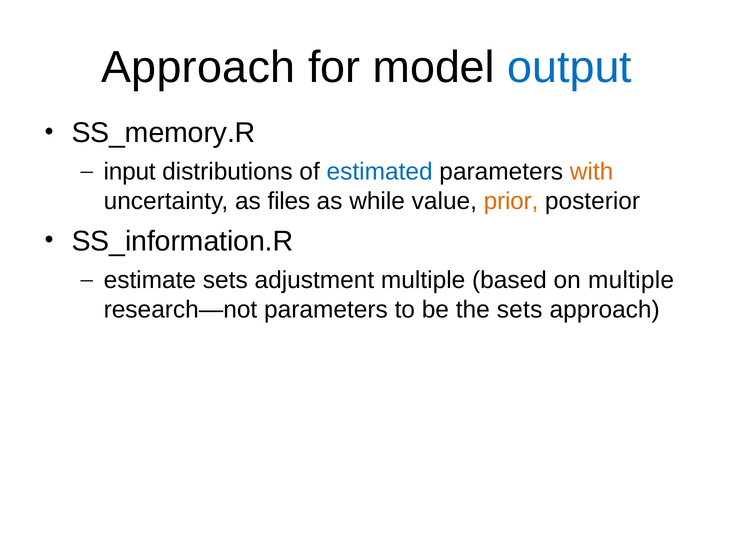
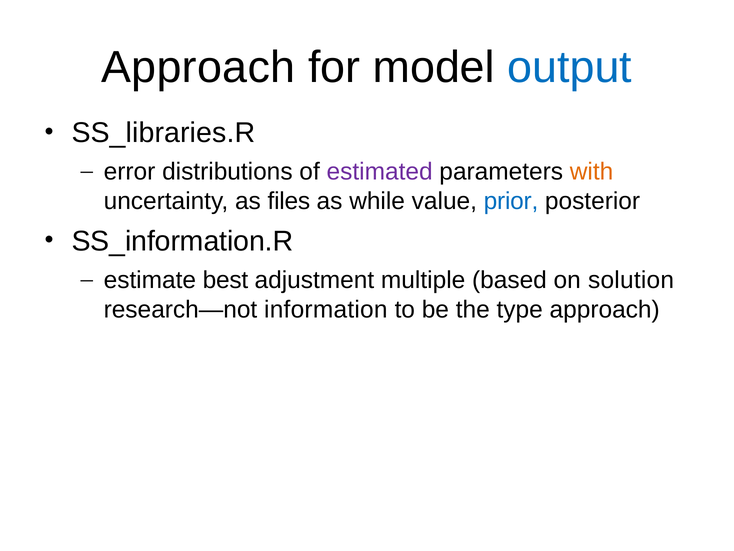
SS_memory.R: SS_memory.R -> SS_libraries.R (163, 133)
input: input -> error (129, 172)
estimated colour: blue -> purple (380, 172)
prior colour: orange -> blue (511, 201)
estimate sets: sets -> best (225, 280)
on multiple: multiple -> solution (631, 280)
research—not parameters: parameters -> information (326, 309)
the sets: sets -> type (520, 309)
